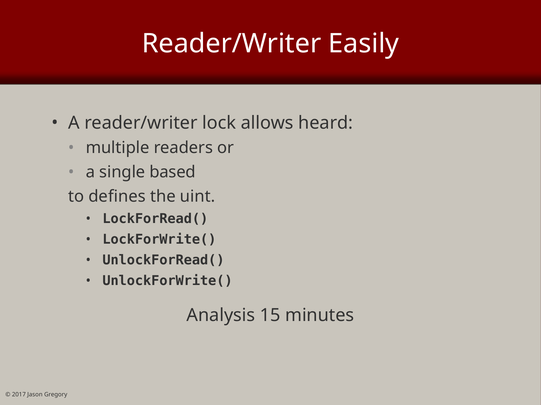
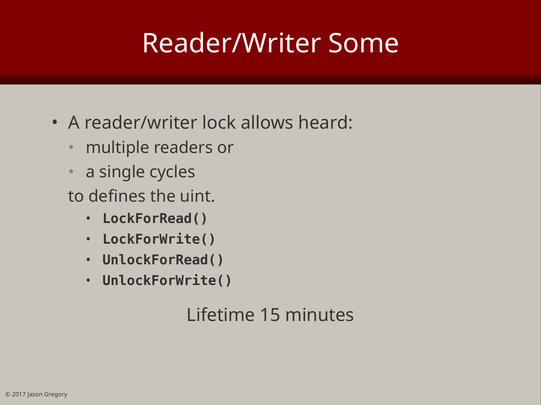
Easily: Easily -> Some (364, 44)
based: based -> cycles (173, 172)
Analysis: Analysis -> Lifetime (221, 316)
